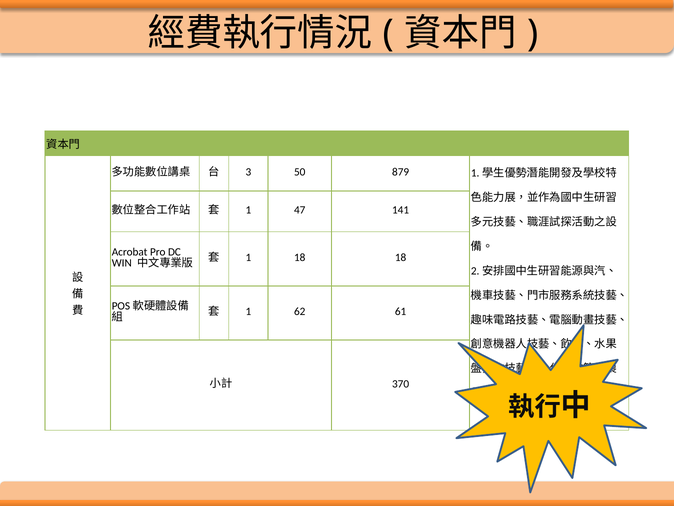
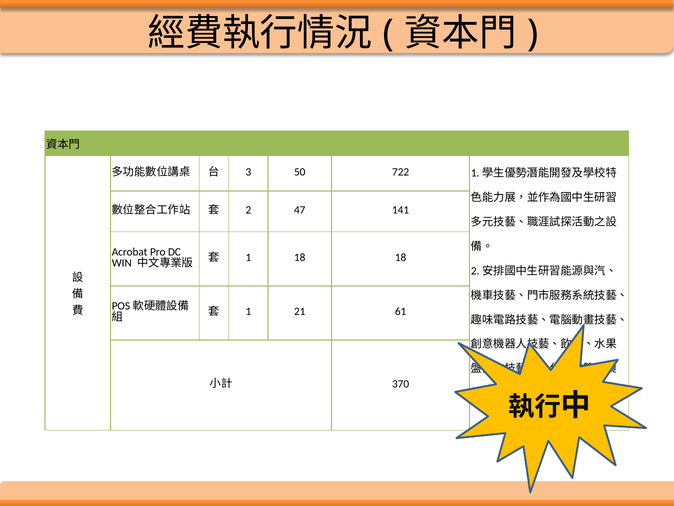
879: 879 -> 722 (401, 172)
1: 1 -> 2 (248, 210)
62: 62 -> 21 (300, 311)
